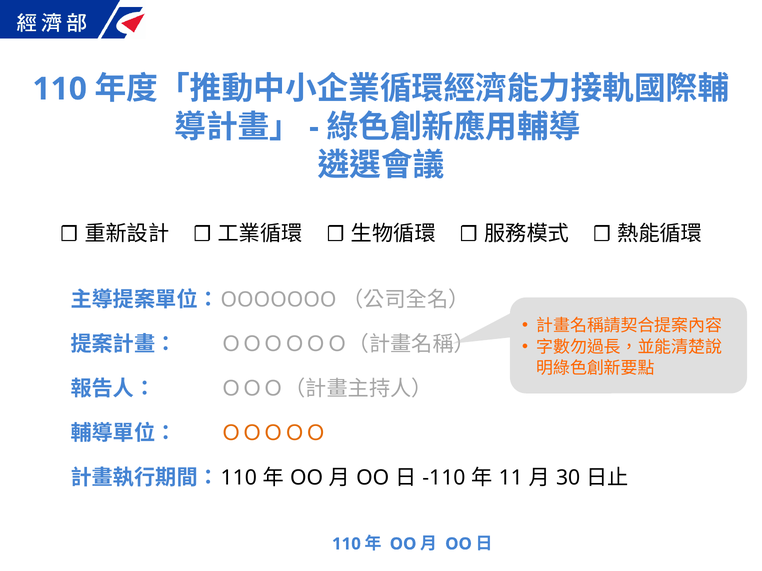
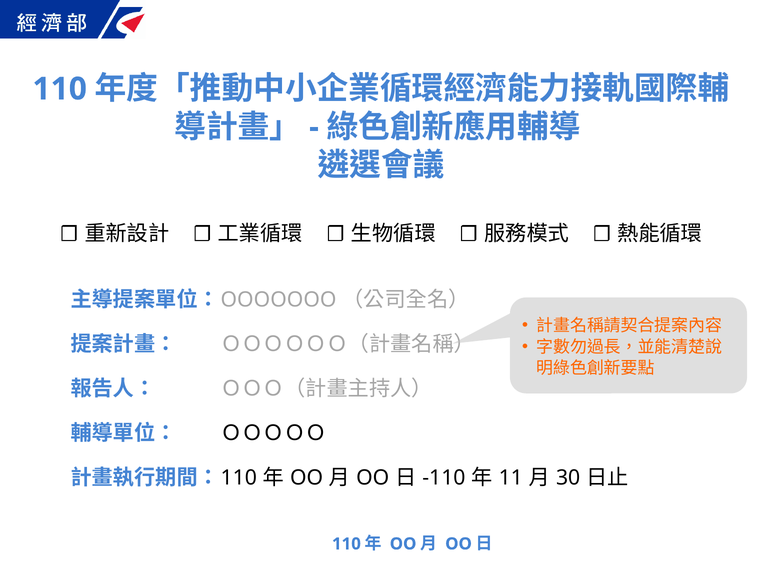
ＯＯＯＯＯ colour: orange -> black (274, 434)
